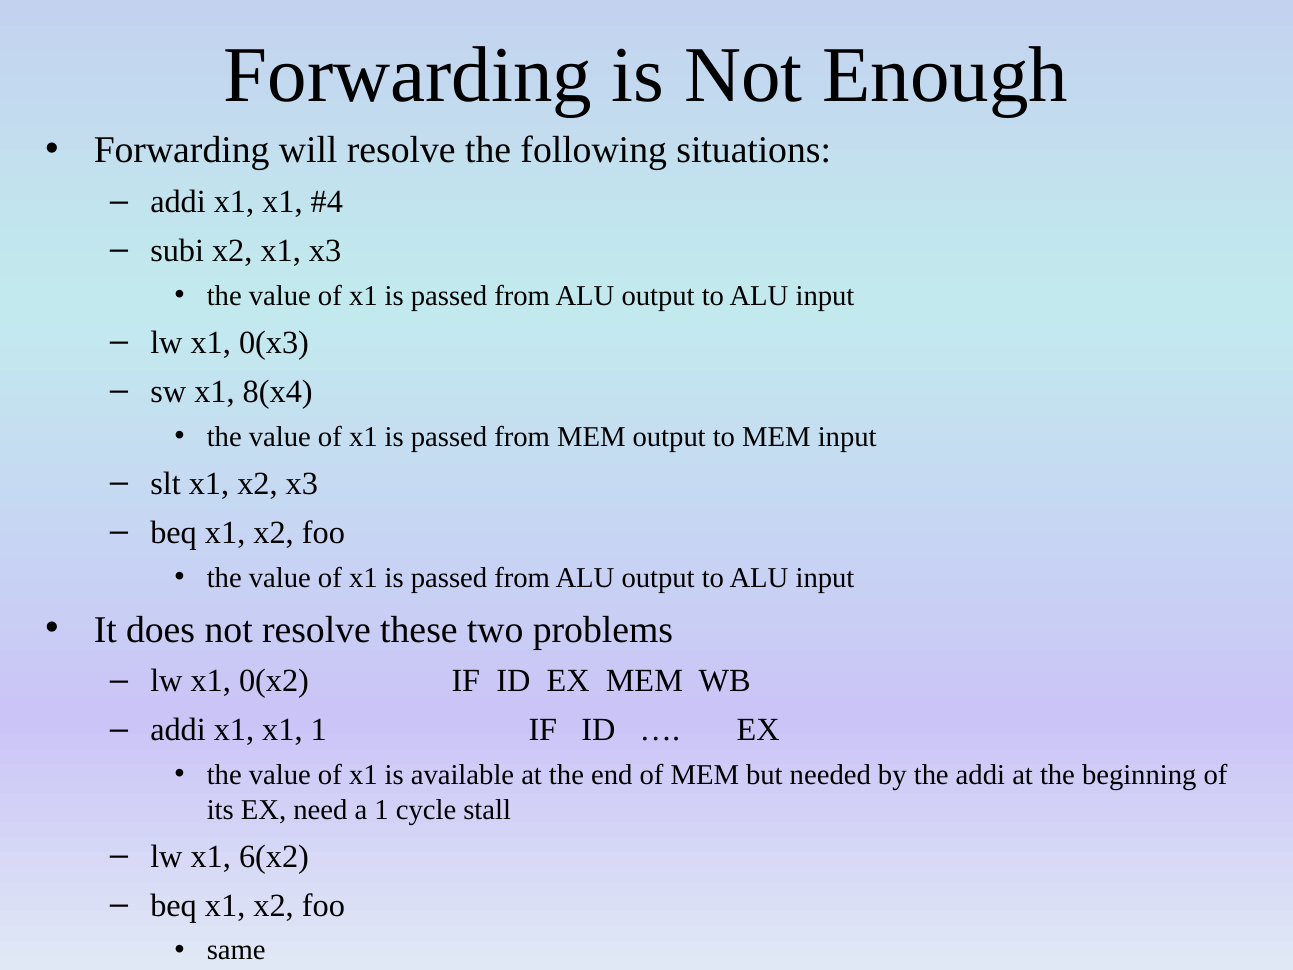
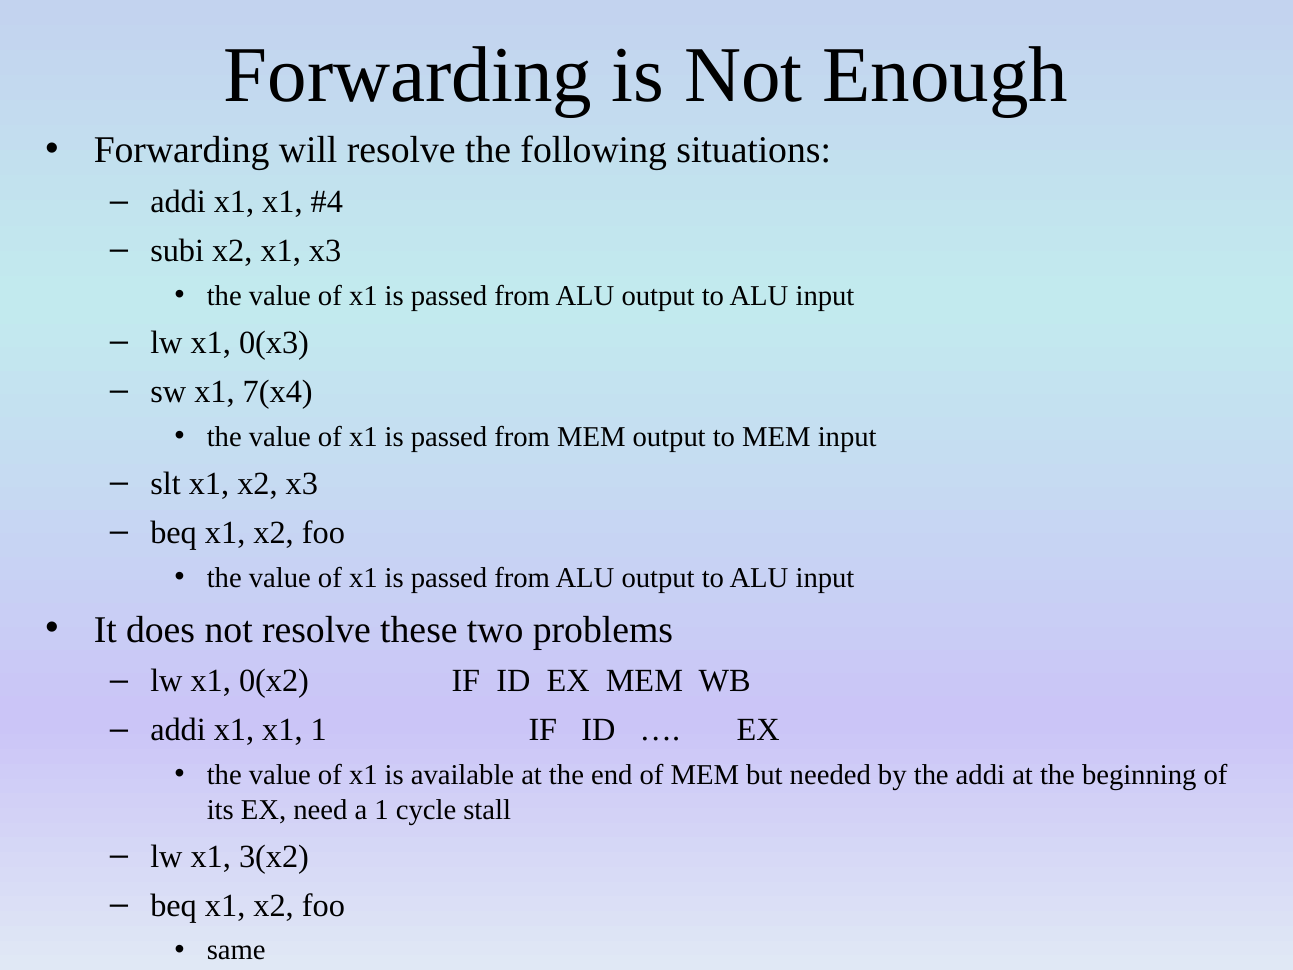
8(x4: 8(x4 -> 7(x4 (278, 392)
6(x2: 6(x2 -> 3(x2 (274, 856)
